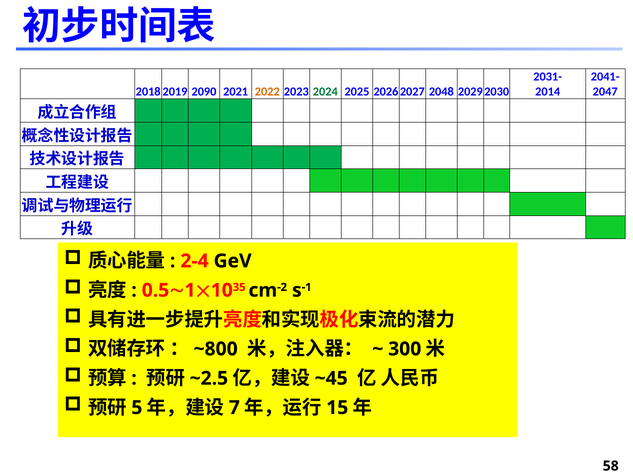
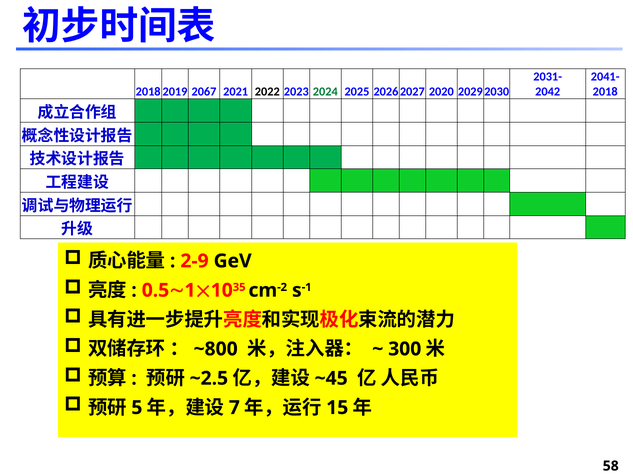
2090: 2090 -> 2067 (204, 92)
2022 colour: orange -> black (267, 92)
2048: 2048 -> 2020 (441, 92)
2014: 2014 -> 2042 (548, 92)
2047: 2047 -> 2018 (605, 92)
2-4: 2-4 -> 2-9 (195, 261)
